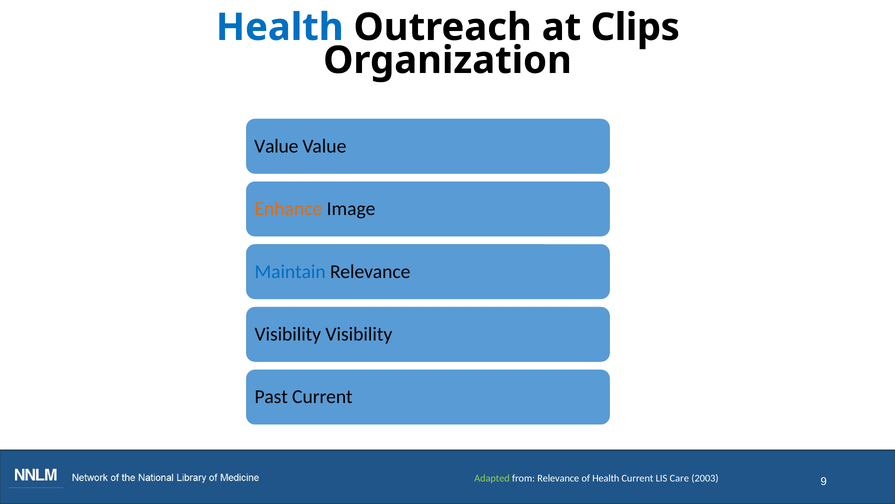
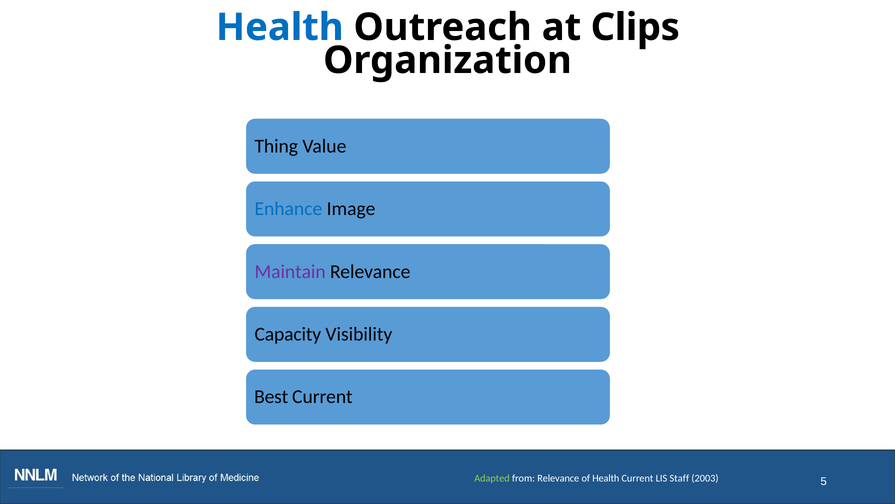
Value: Value -> Thing (276, 146)
Enhance colour: orange -> blue (288, 209)
Maintain colour: blue -> purple (290, 271)
Visibility: Visibility -> Capacity (288, 334)
Past: Past -> Best (271, 396)
Care: Care -> Staff (679, 478)
9: 9 -> 5 (824, 481)
